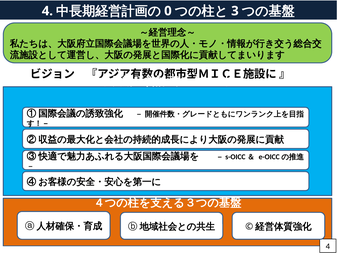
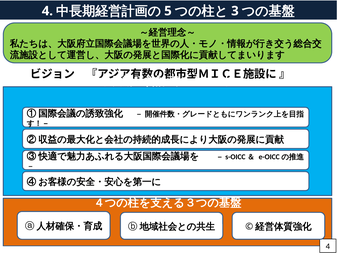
0: 0 -> 5 (168, 11)
